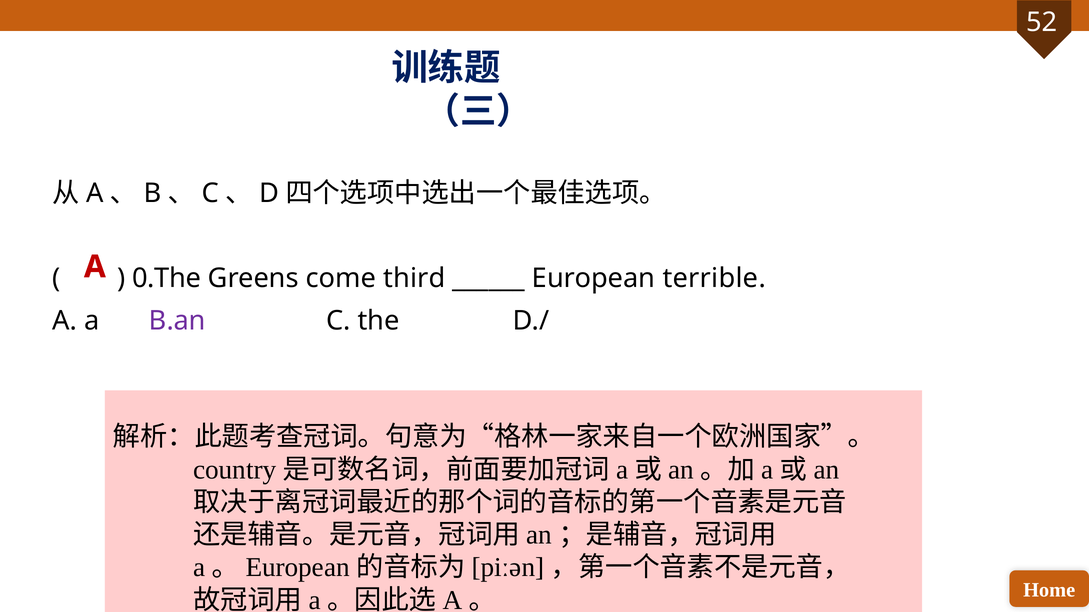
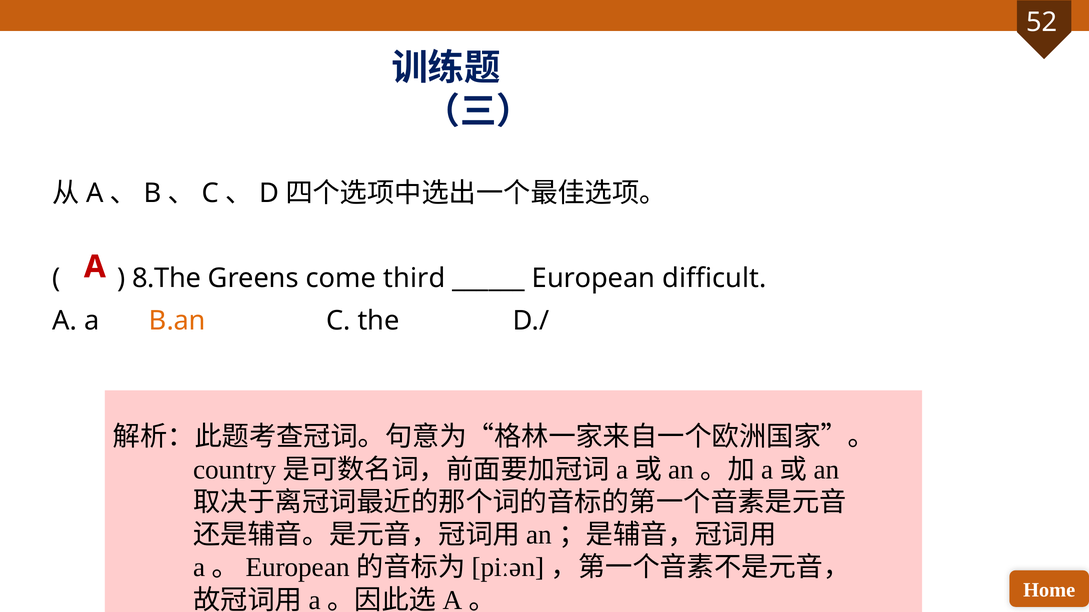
0.The: 0.The -> 8.The (167, 278)
terrible: terrible -> difficult (714, 278)
B.an colour: purple -> orange (177, 321)
